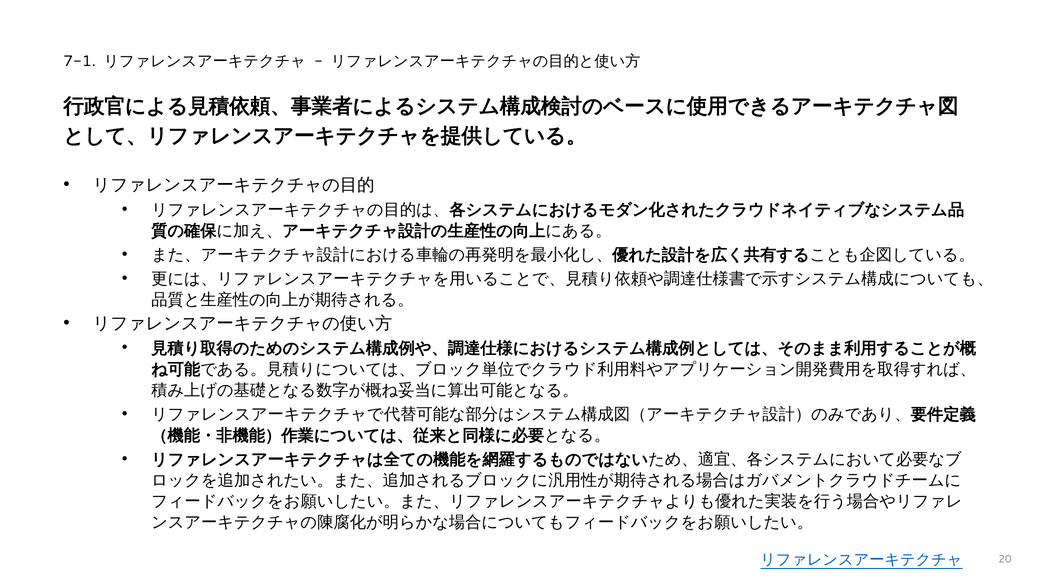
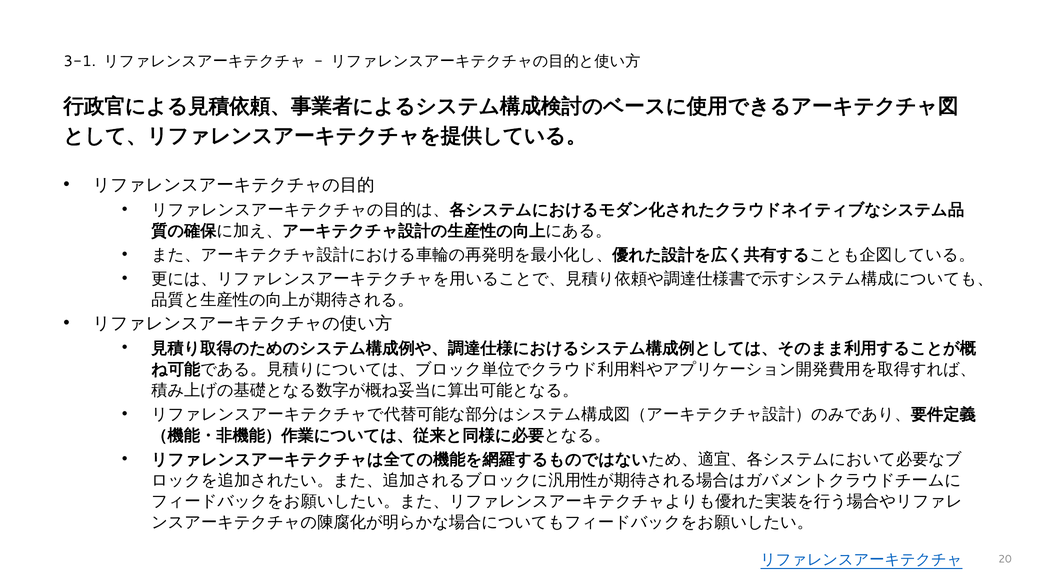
7-1: 7-1 -> 3-1 (80, 61)
